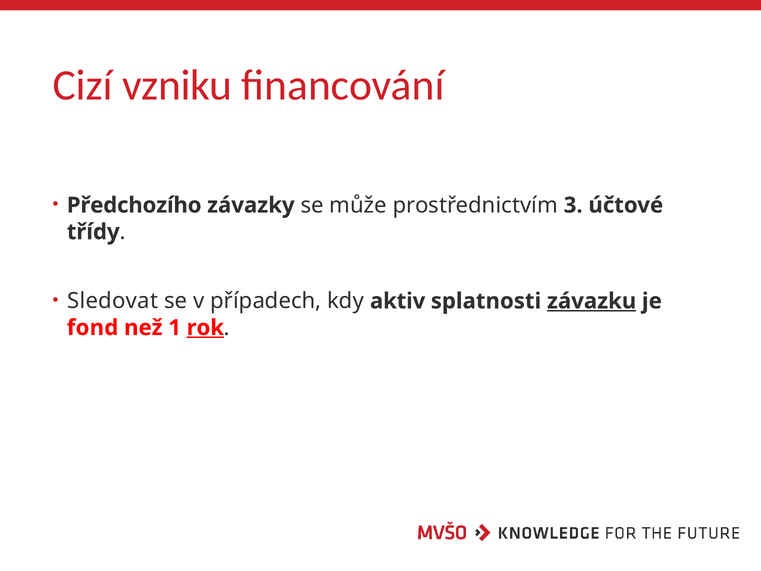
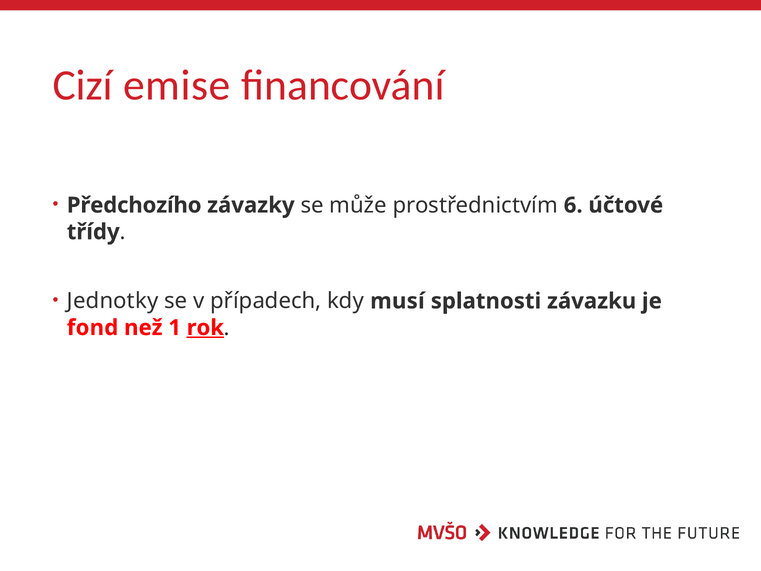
vzniku: vzniku -> emise (177, 85)
3: 3 -> 6 (573, 205)
Sledovat: Sledovat -> Jednotky (113, 301)
aktiv: aktiv -> musí (397, 301)
závazku underline: present -> none (592, 301)
